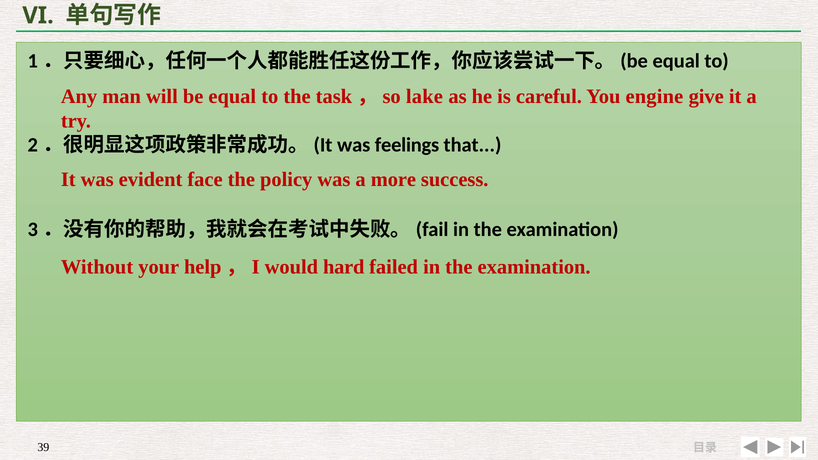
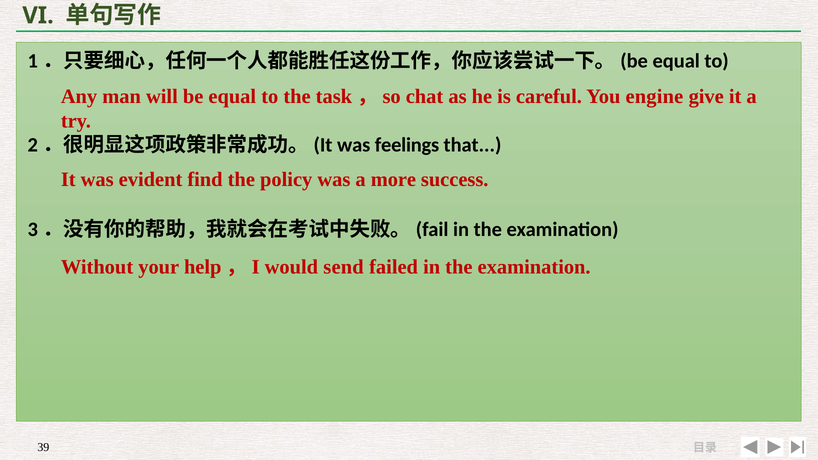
lake: lake -> chat (425, 96)
face: face -> find (205, 180)
hard: hard -> send (344, 267)
